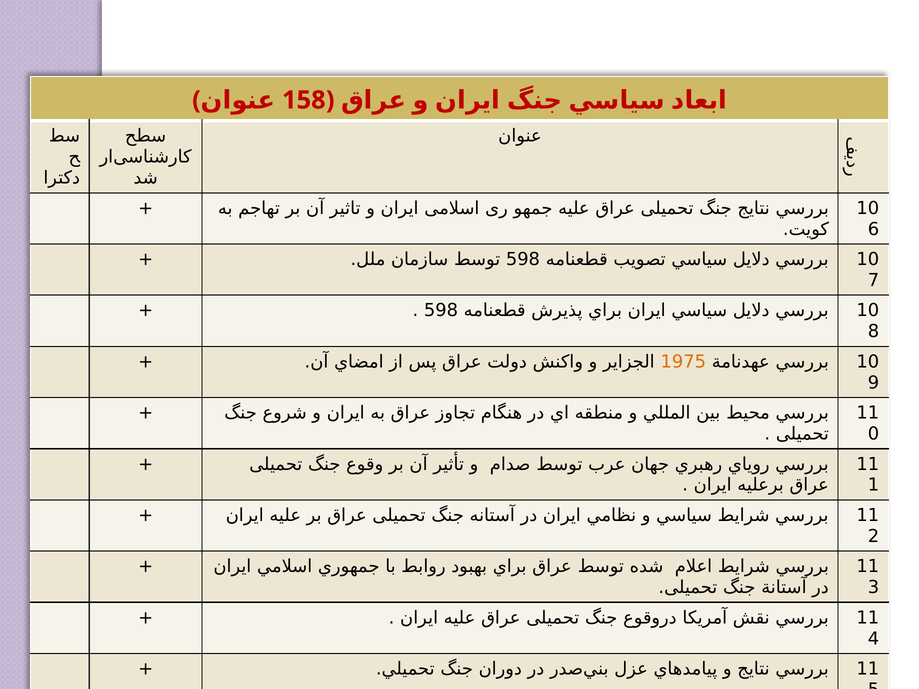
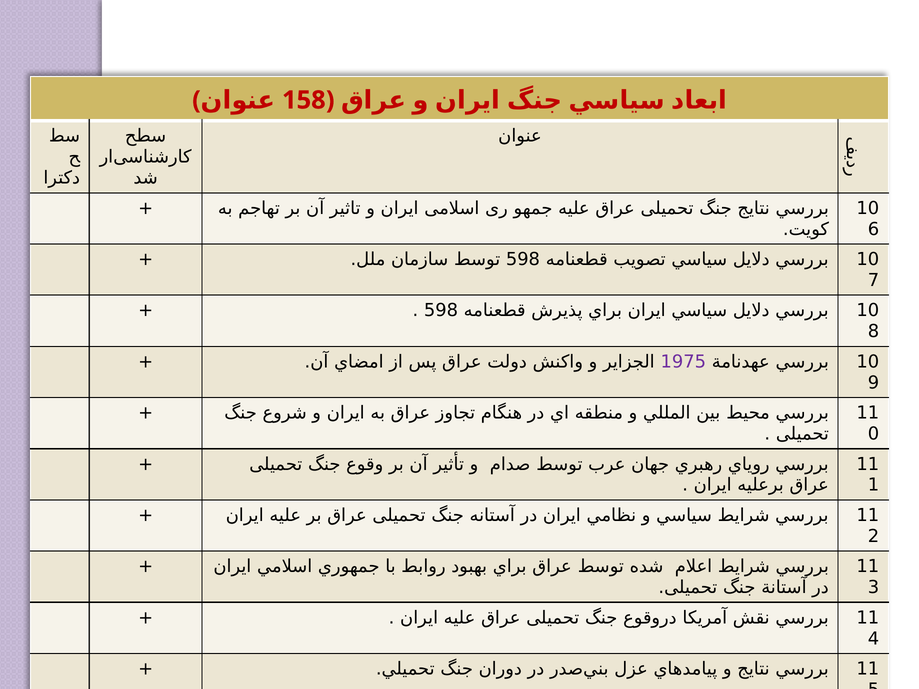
1975 colour: orange -> purple (683, 362)
